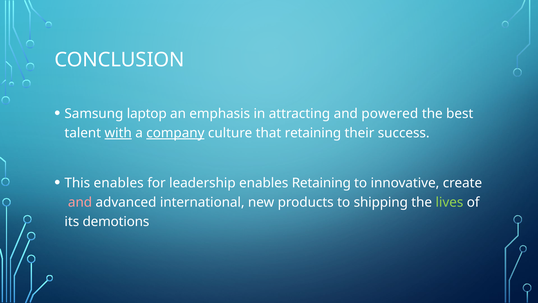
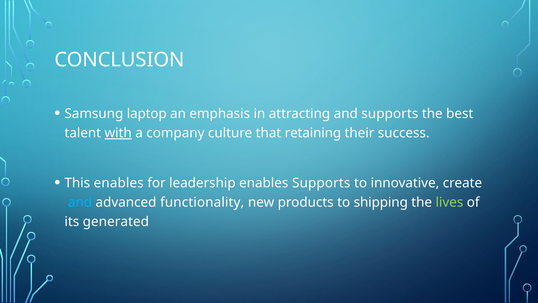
and powered: powered -> supports (390, 114)
company underline: present -> none (175, 133)
enables Retaining: Retaining -> Supports (321, 183)
and colour: pink -> light blue (80, 202)
international: international -> functionality (202, 202)
demotions: demotions -> generated (116, 222)
